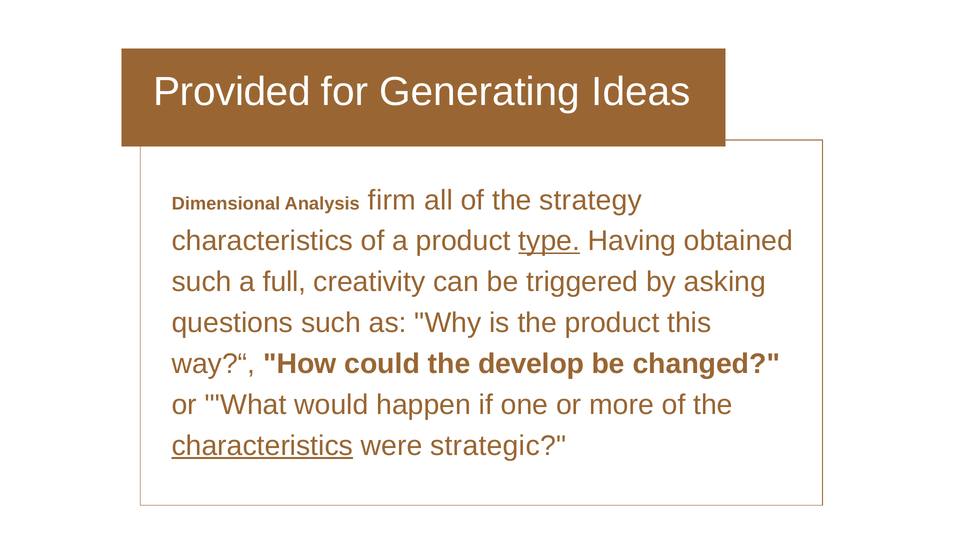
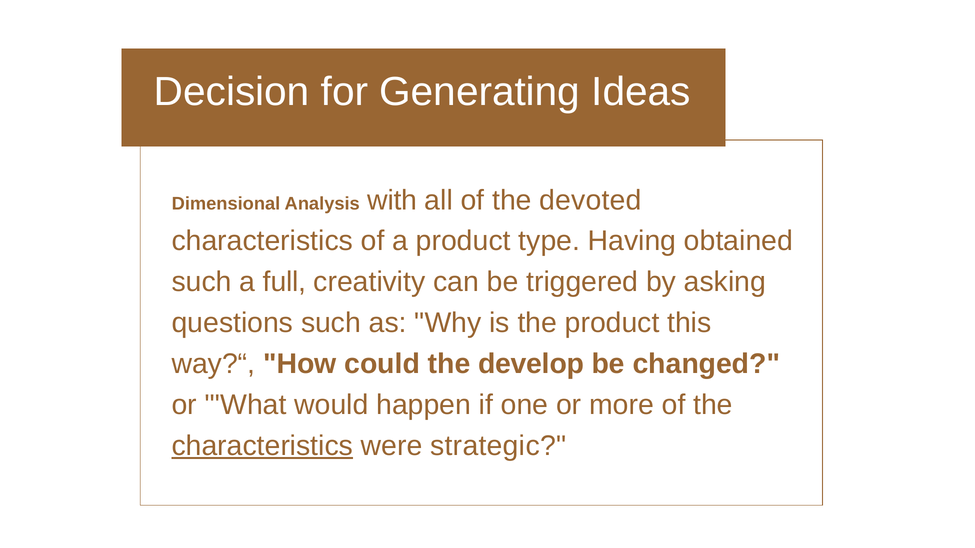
Provided: Provided -> Decision (232, 92)
firm: firm -> with (392, 200)
strategy: strategy -> devoted (591, 200)
type underline: present -> none (549, 241)
